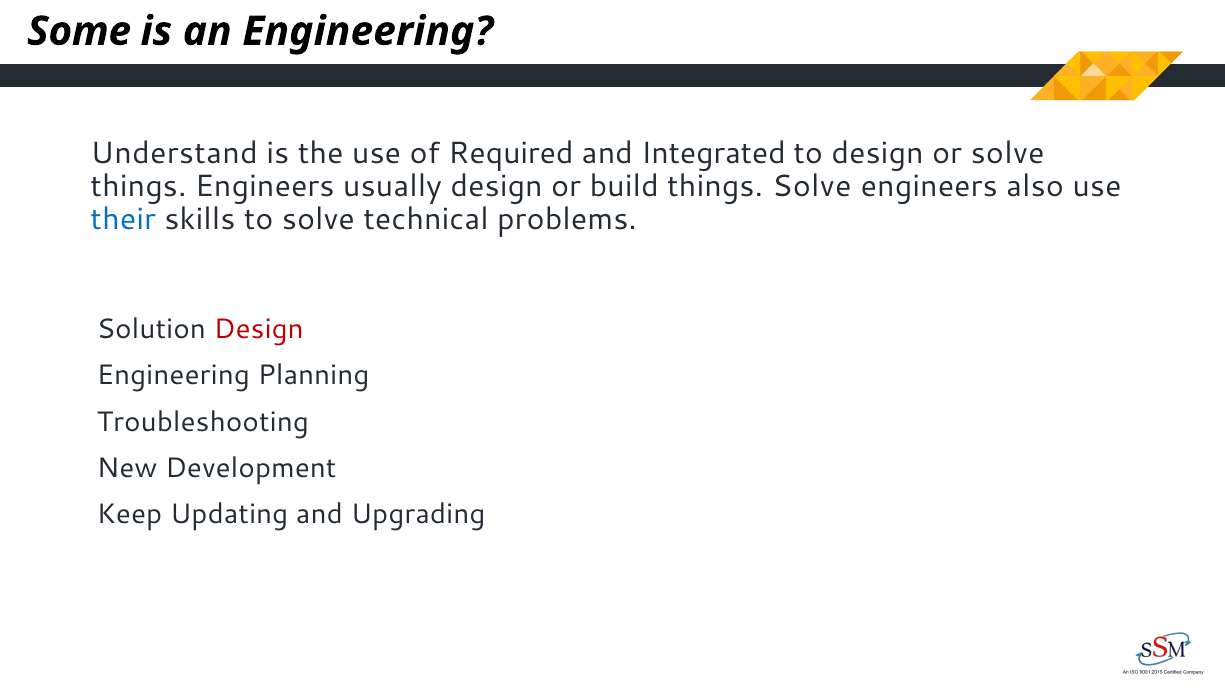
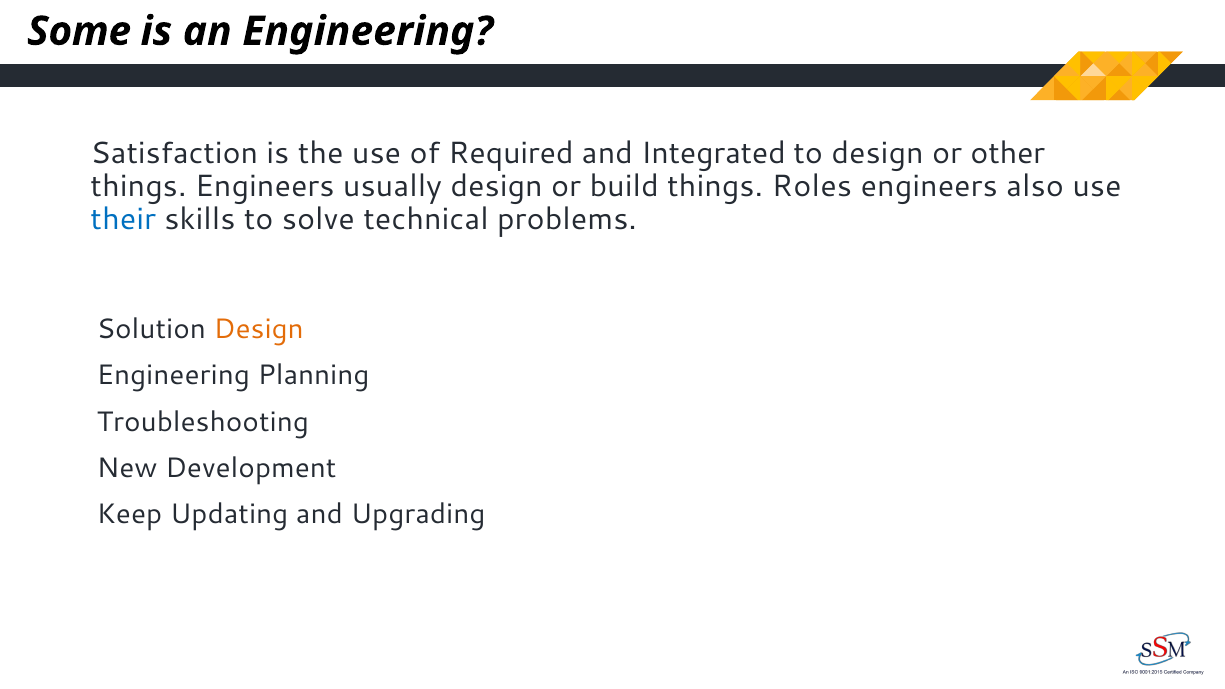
Understand: Understand -> Satisfaction (174, 153)
or solve: solve -> other (1008, 153)
things Solve: Solve -> Roles (812, 187)
Design colour: red -> orange (259, 329)
